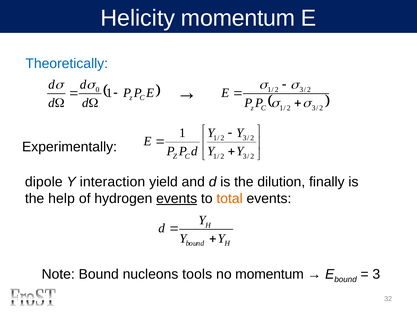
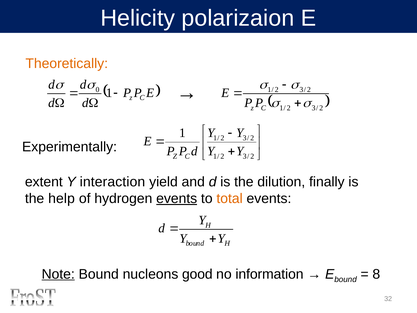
Helicity momentum: momentum -> polarizaion (238, 18)
Theoretically colour: blue -> orange (67, 63)
dipole: dipole -> extent (44, 182)
Note underline: none -> present (58, 274)
tools: tools -> good (197, 274)
no momentum: momentum -> information (269, 274)
3: 3 -> 8 (376, 274)
